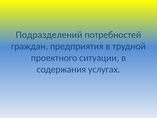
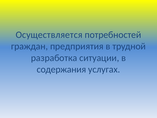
Подразделений: Подразделений -> Осуществляется (49, 35)
проектного: проектного -> разработка (54, 58)
